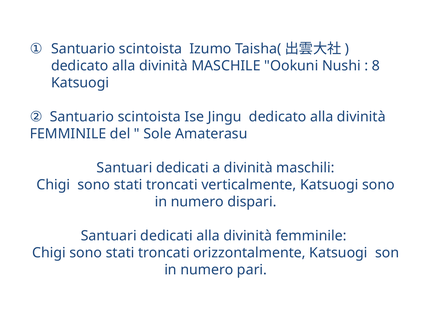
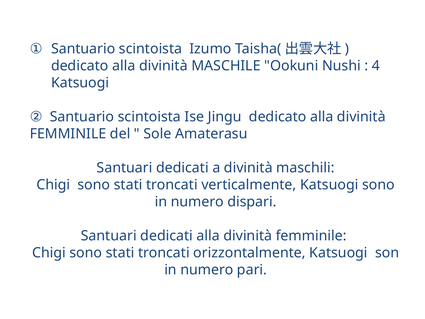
8: 8 -> 4 (376, 66)
